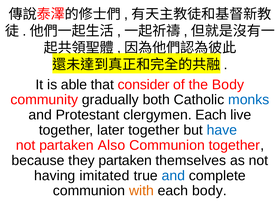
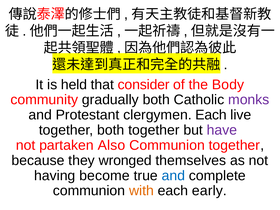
able: able -> held (74, 85)
monks colour: blue -> purple (249, 100)
together later: later -> both (111, 130)
have colour: blue -> purple (222, 130)
they partaken: partaken -> wronged (125, 160)
imitated: imitated -> become (104, 176)
each body: body -> early (209, 191)
